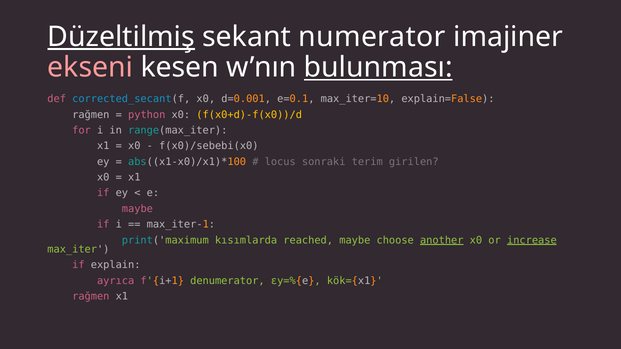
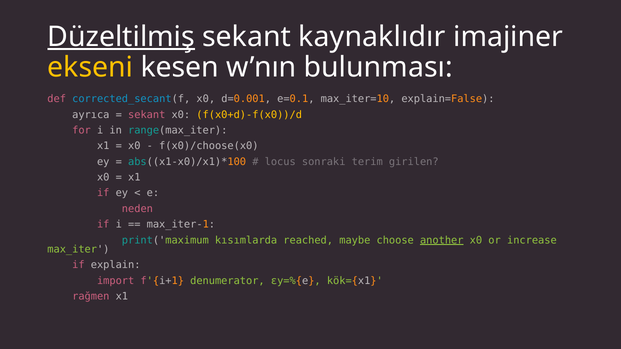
numerator: numerator -> kaynaklıdır (372, 37)
ekseni colour: pink -> yellow (90, 68)
bulunması underline: present -> none (378, 68)
rağmen: rağmen -> ayrıca (91, 115)
python: python -> sekant (147, 115)
f(x0)/sebebi(x0: f(x0)/sebebi(x0 -> f(x0)/choose(x0 (209, 146)
maybe: maybe -> neden (137, 209)
increase underline: present -> none (532, 240)
ayrıca: ayrıca -> import (116, 281)
